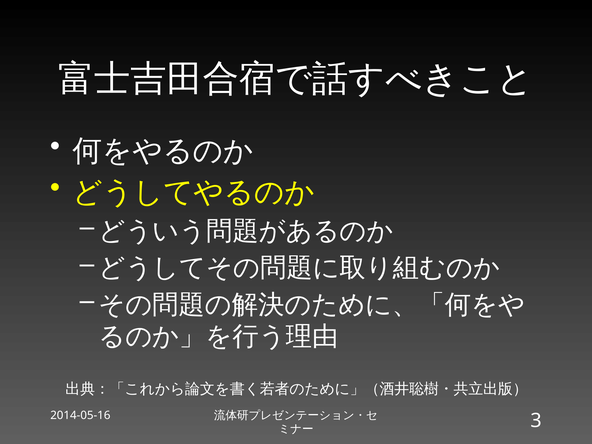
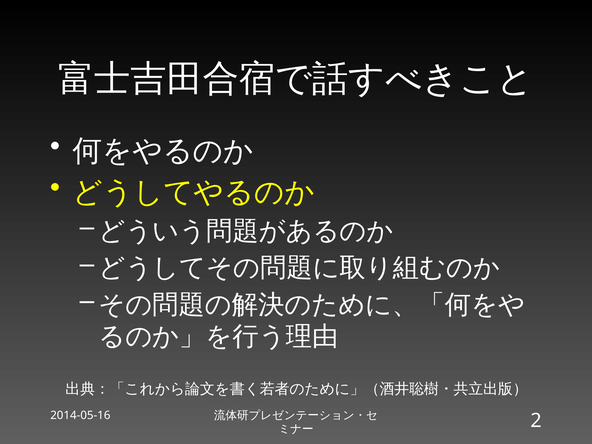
3: 3 -> 2 (536, 421)
